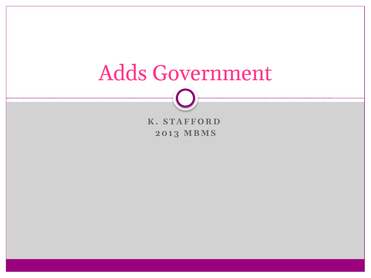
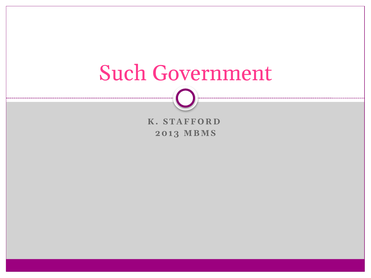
Adds: Adds -> Such (123, 73)
